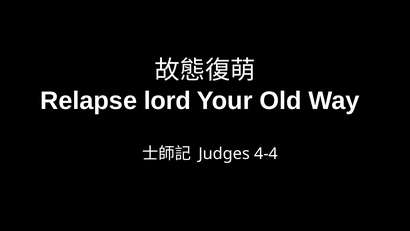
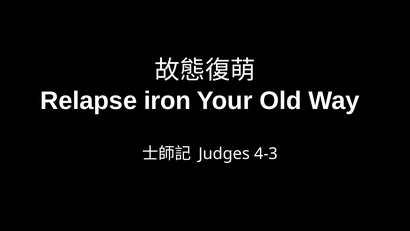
lord: lord -> iron (167, 101)
4-4: 4-4 -> 4-3 (266, 154)
